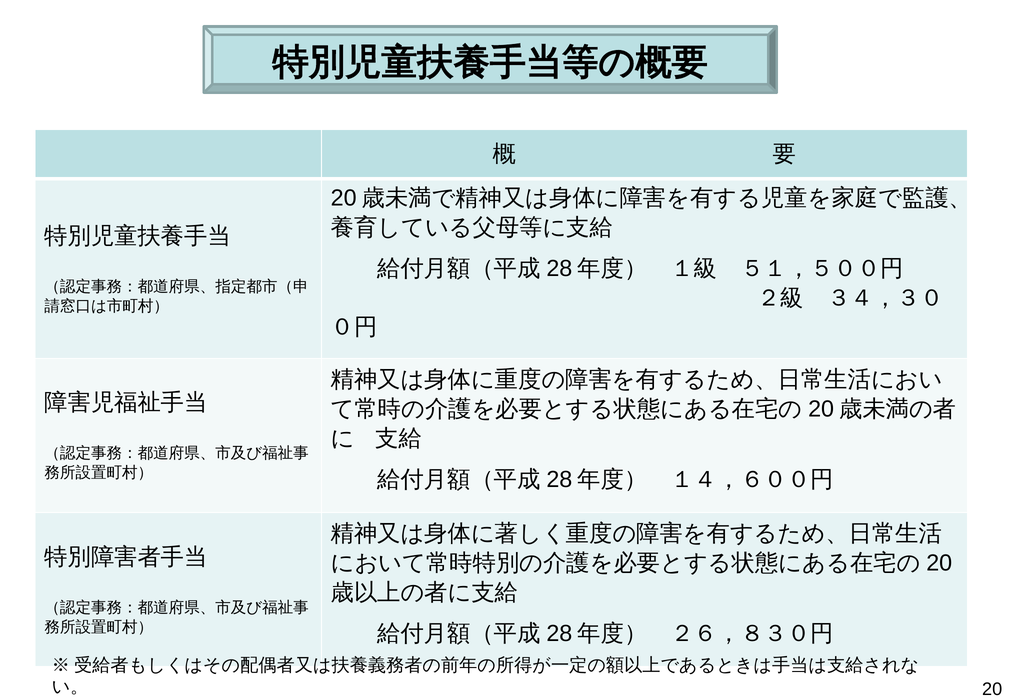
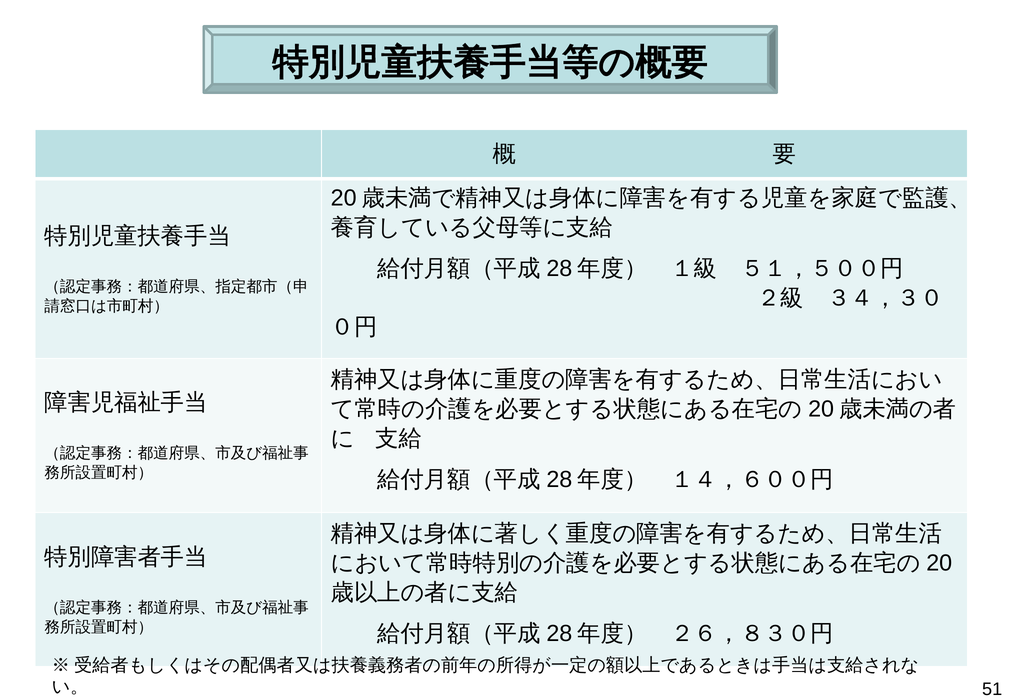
20: 20 -> 51 (992, 689)
